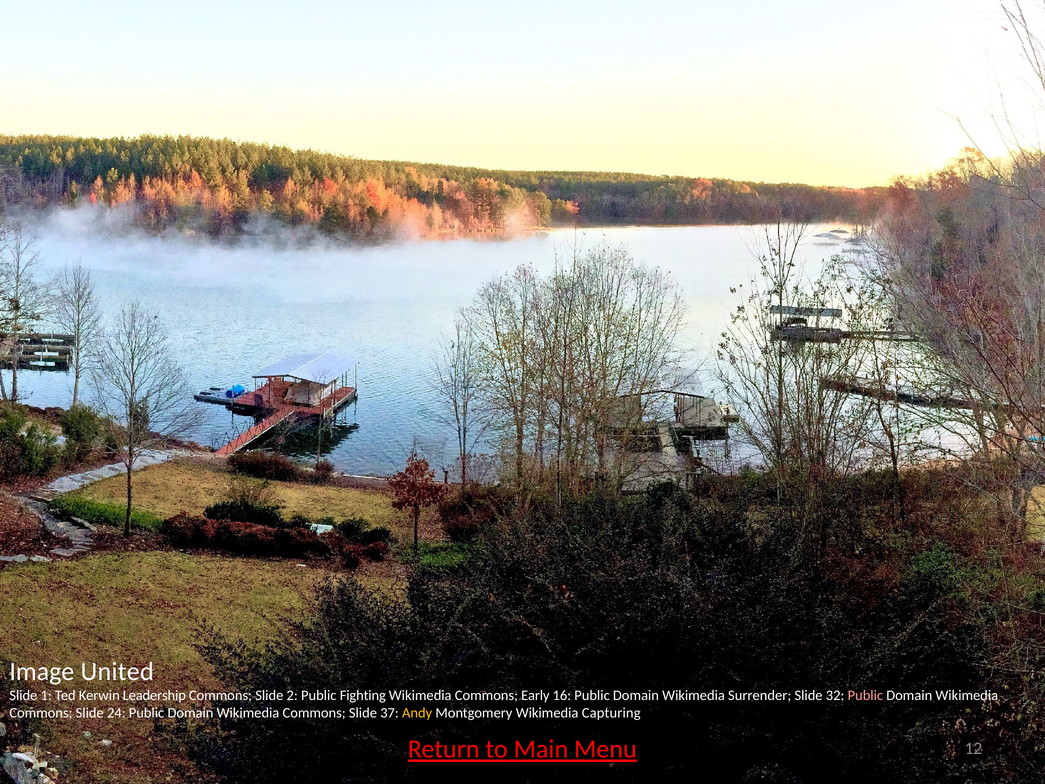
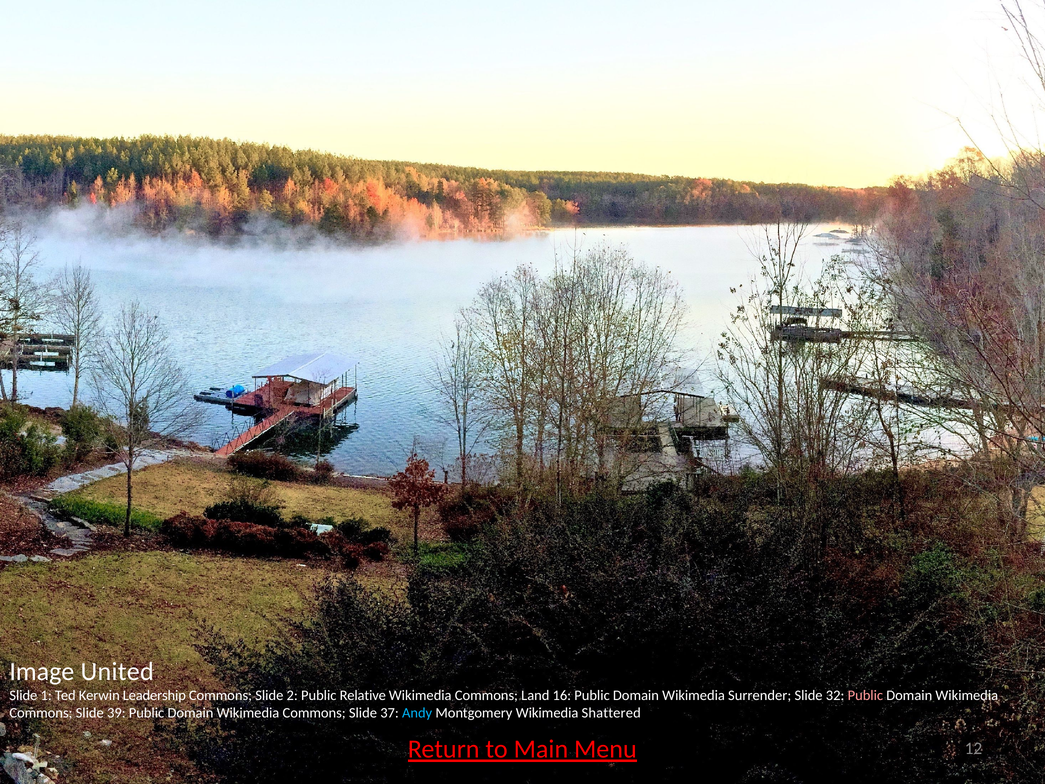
Fighting: Fighting -> Relative (363, 695)
Early: Early -> Land (535, 695)
24: 24 -> 39 (116, 713)
Andy colour: yellow -> light blue (417, 713)
Capturing: Capturing -> Shattered (611, 713)
